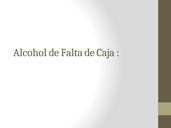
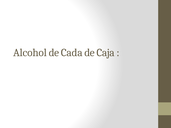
Falta: Falta -> Cada (72, 53)
